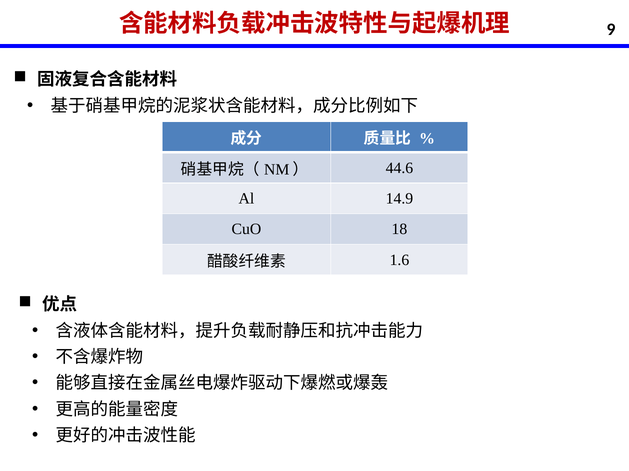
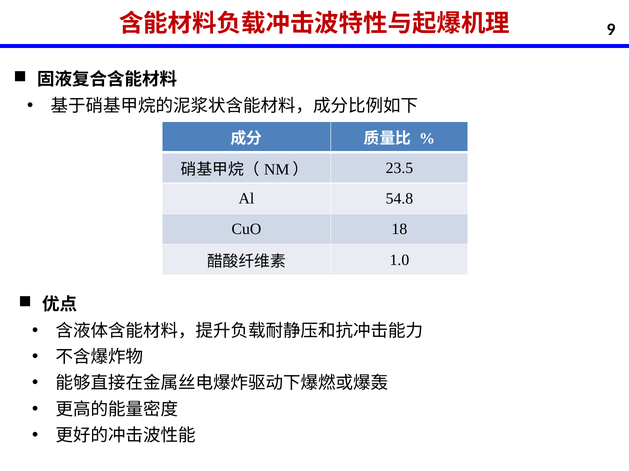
44.6: 44.6 -> 23.5 (399, 168)
14.9: 14.9 -> 54.8 (399, 199)
1.6: 1.6 -> 1.0 (399, 260)
